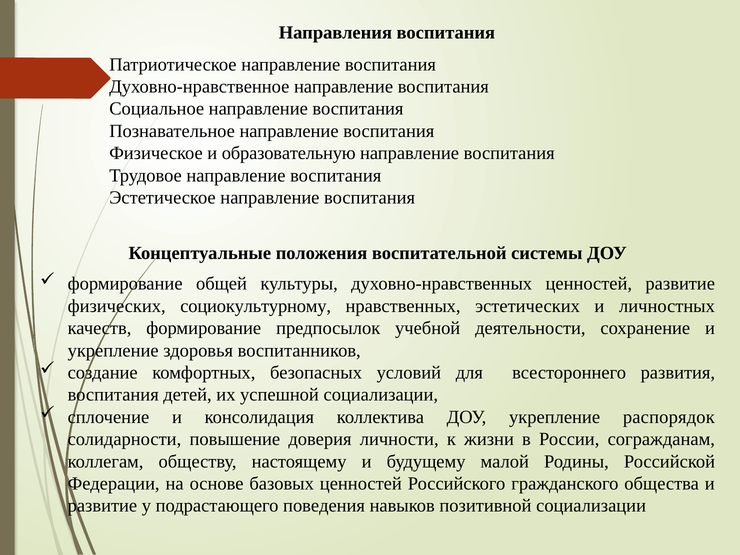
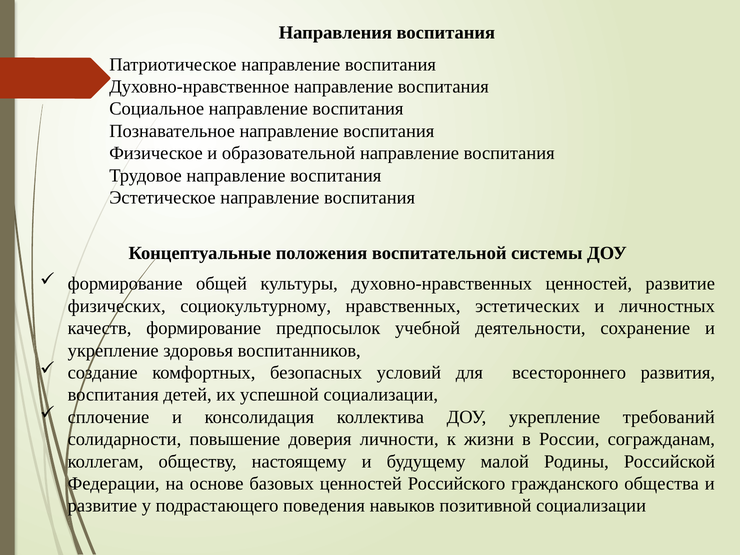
образовательную: образовательную -> образовательной (289, 153)
распорядок: распорядок -> требований (669, 417)
